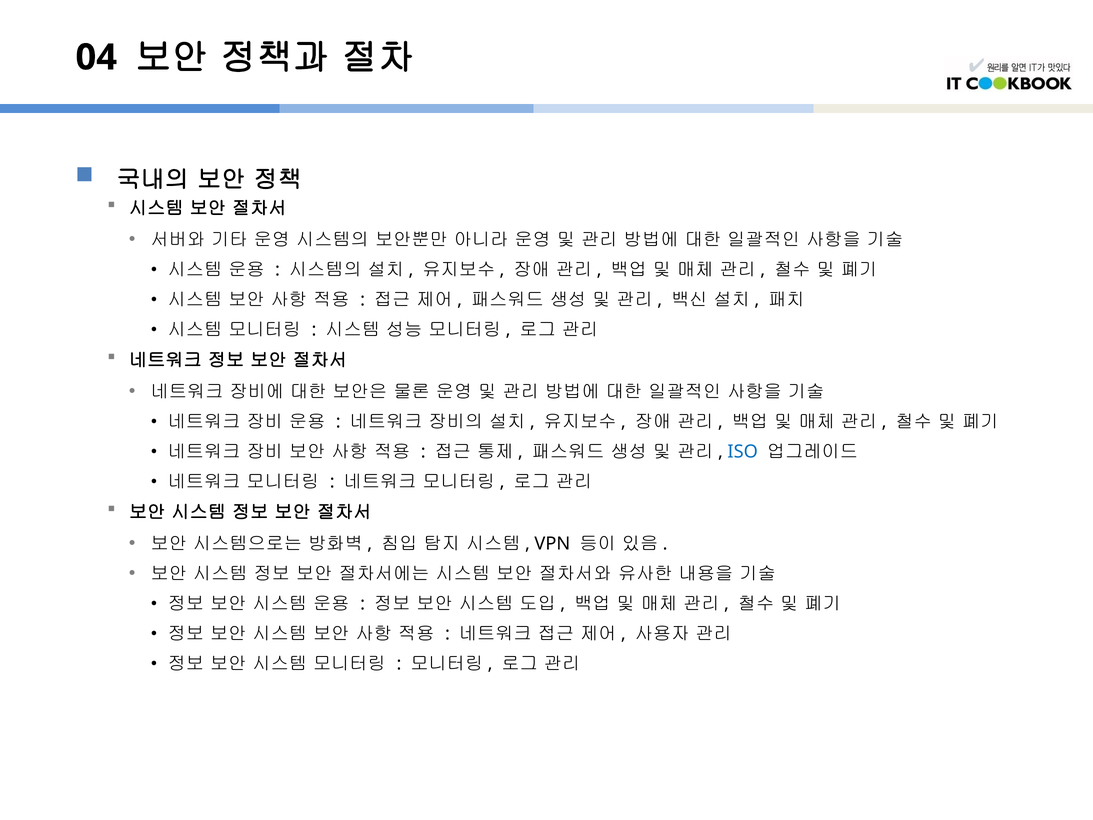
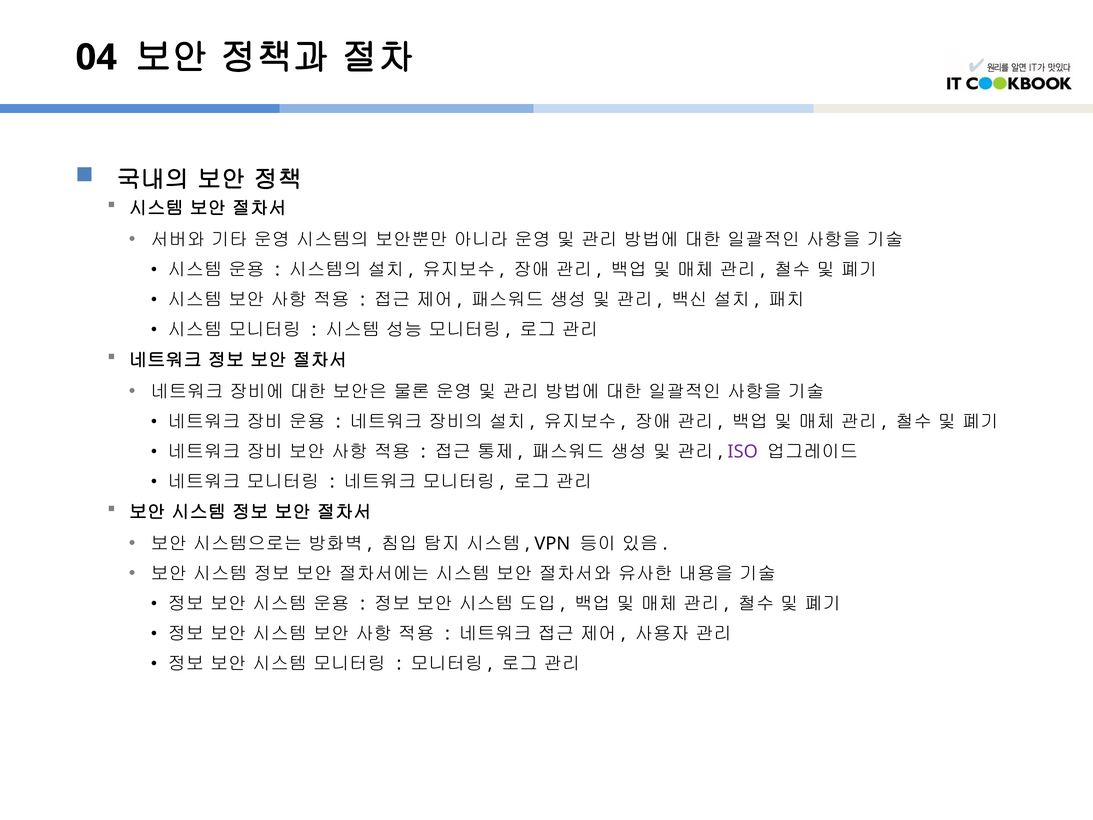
ISO colour: blue -> purple (743, 452)
